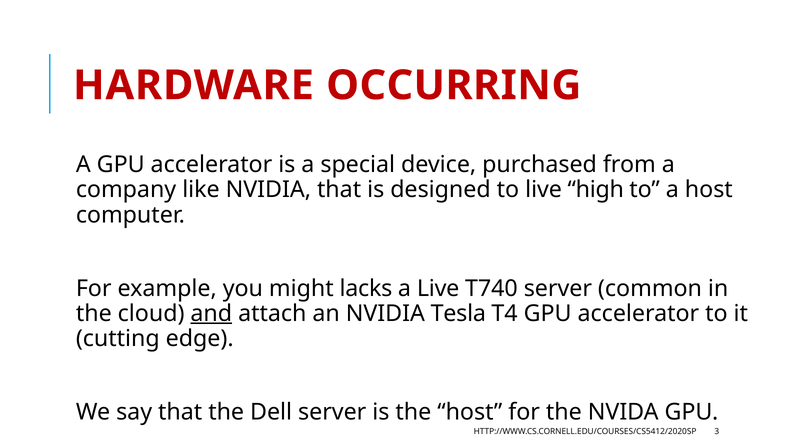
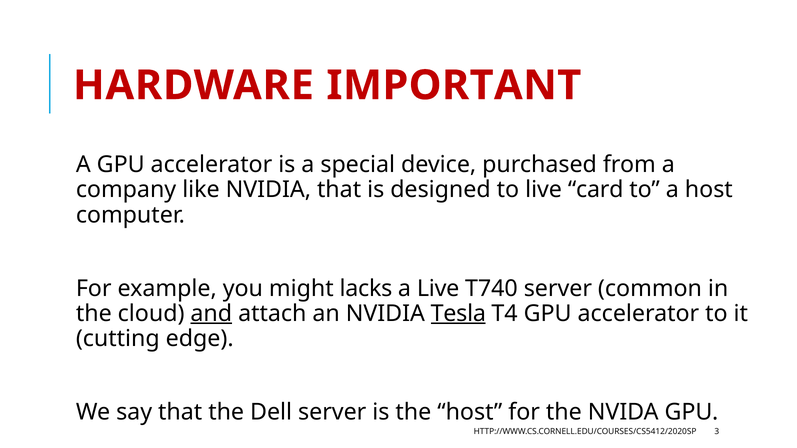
OCCURRING: OCCURRING -> IMPORTANT (454, 86)
high: high -> card (596, 190)
Tesla underline: none -> present (458, 314)
